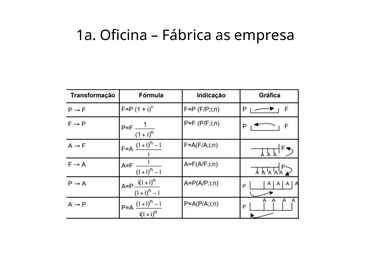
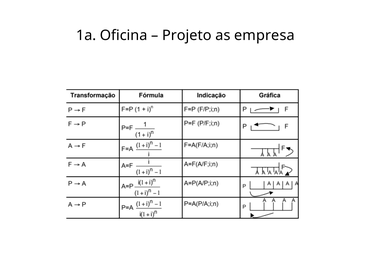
Fábrica: Fábrica -> Projeto (187, 35)
